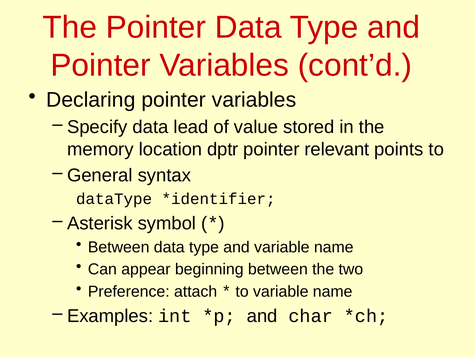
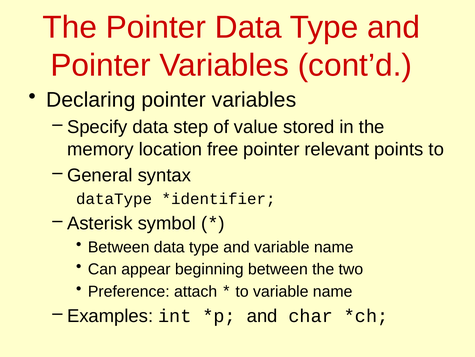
lead: lead -> step (191, 127)
dptr: dptr -> free (223, 149)
